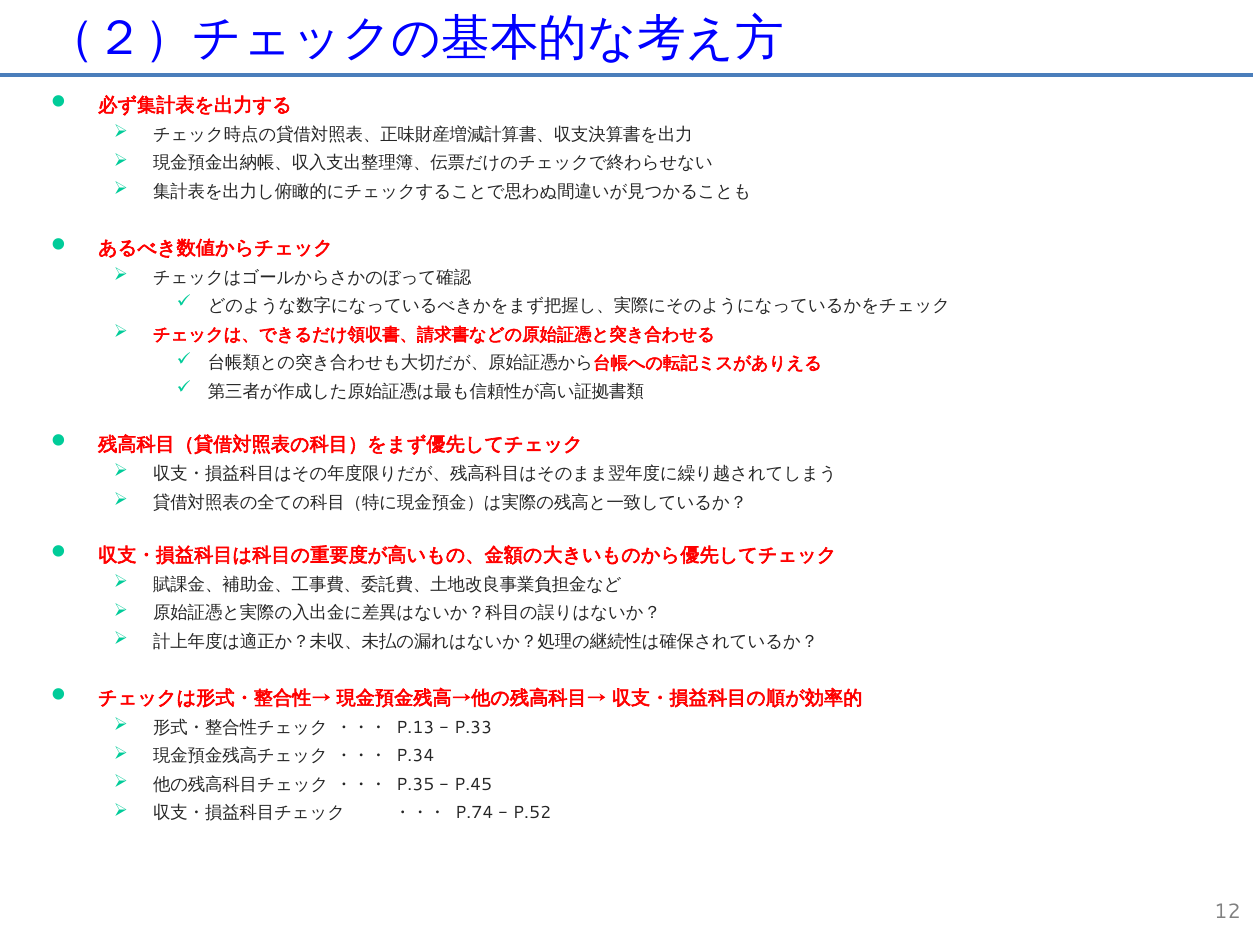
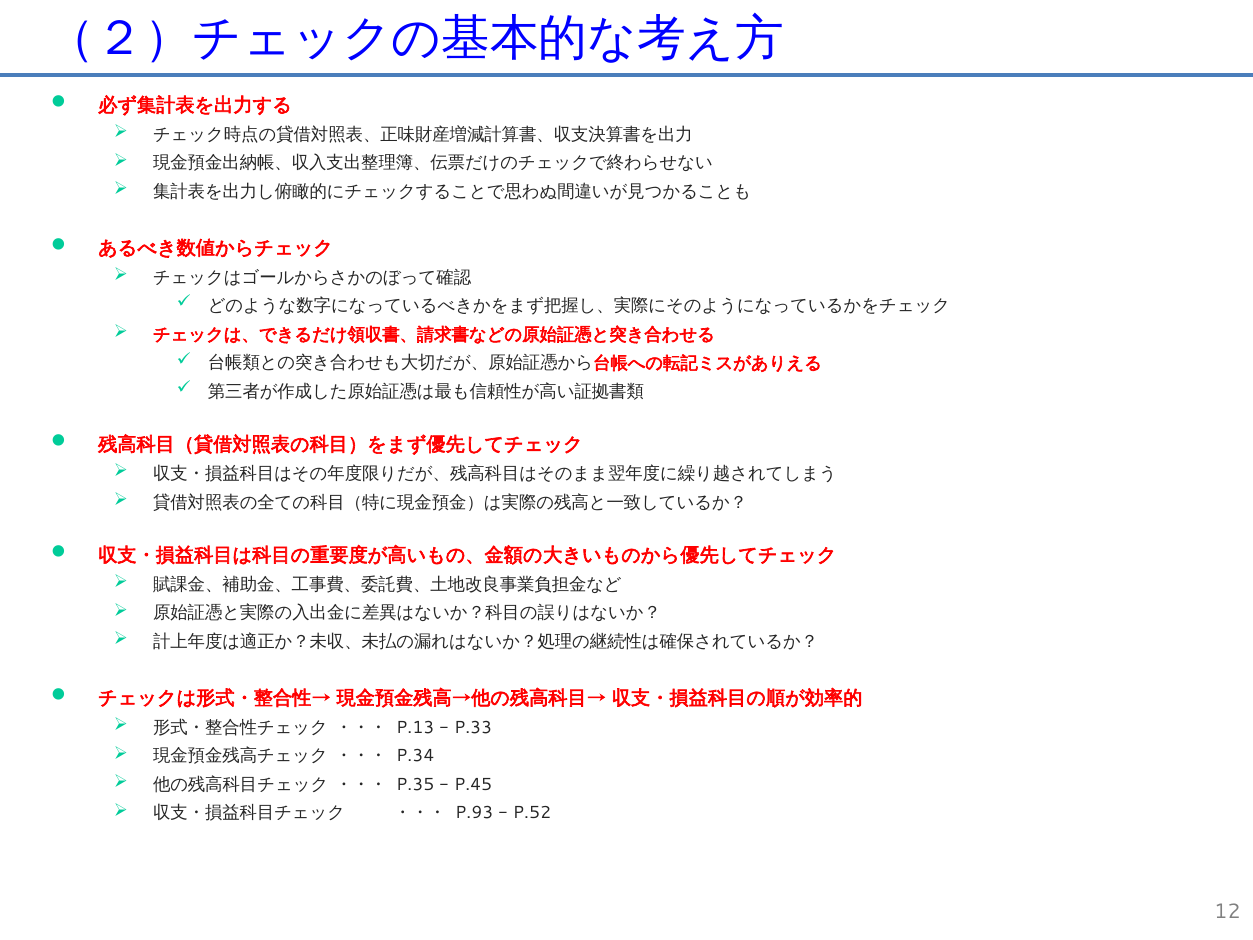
P.74: P.74 -> P.93 (474, 813)
